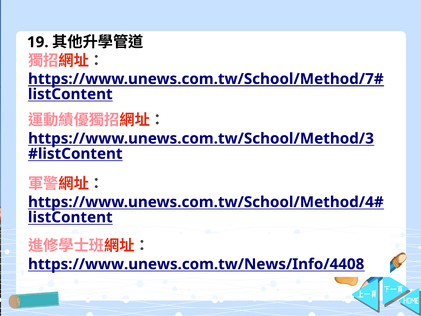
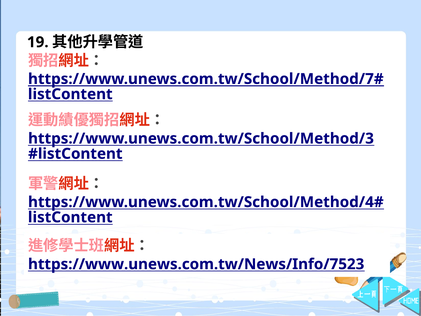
https://www.unews.com.tw/News/Info/4408: https://www.unews.com.tw/News/Info/4408 -> https://www.unews.com.tw/News/Info/7523 (196, 264)
